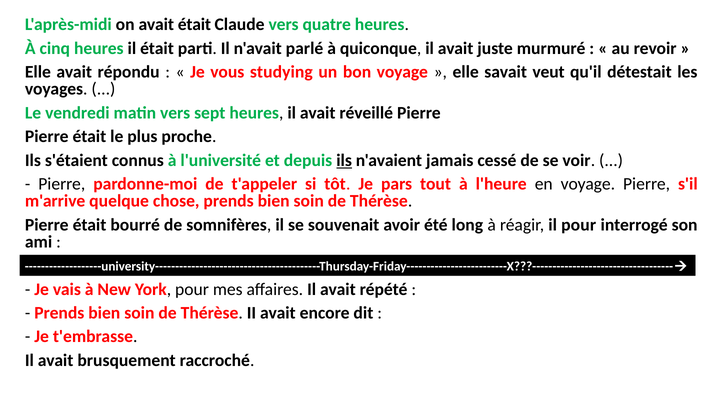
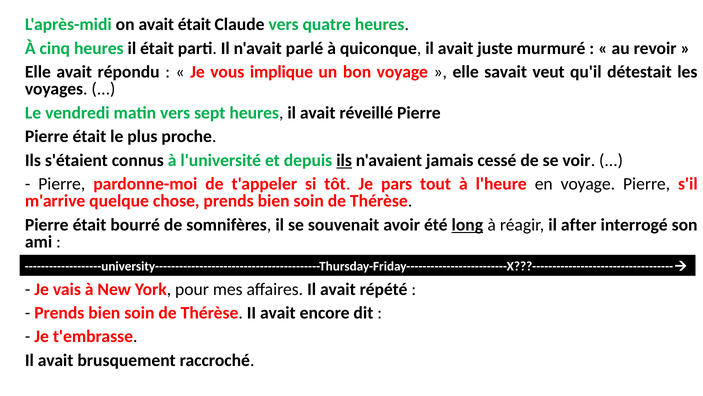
studying: studying -> implique (281, 72)
long underline: none -> present (467, 224)
il pour: pour -> after (579, 224)
